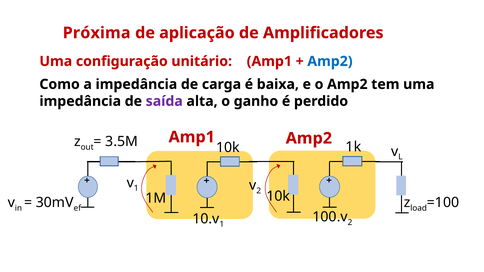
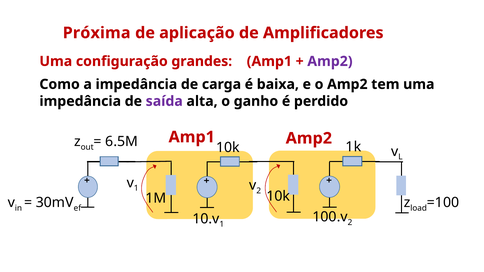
unitário: unitário -> grandes (202, 61)
Amp2 colour: blue -> purple (330, 61)
3.5M: 3.5M -> 6.5M (122, 142)
